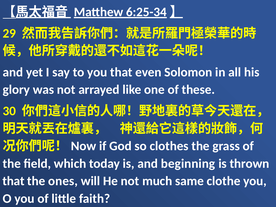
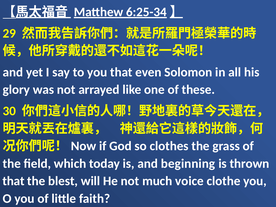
ones: ones -> blest (63, 181)
same: same -> voice (189, 181)
